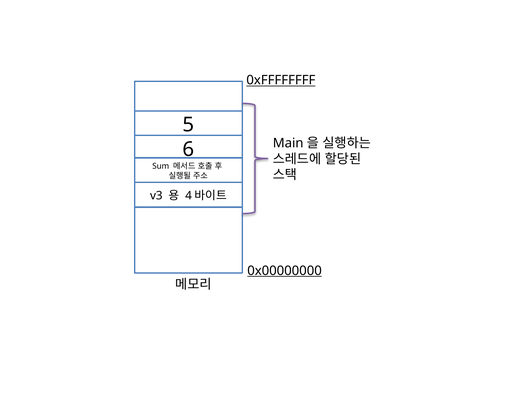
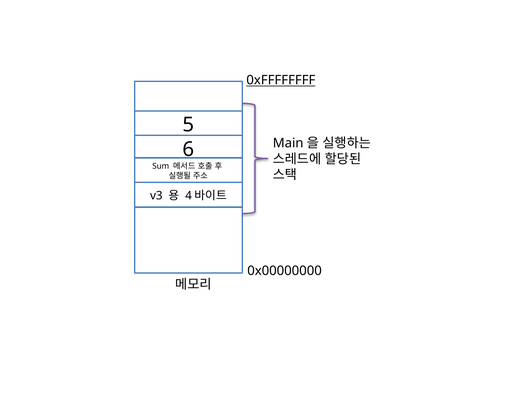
0x00000000 underline: present -> none (285, 270)
